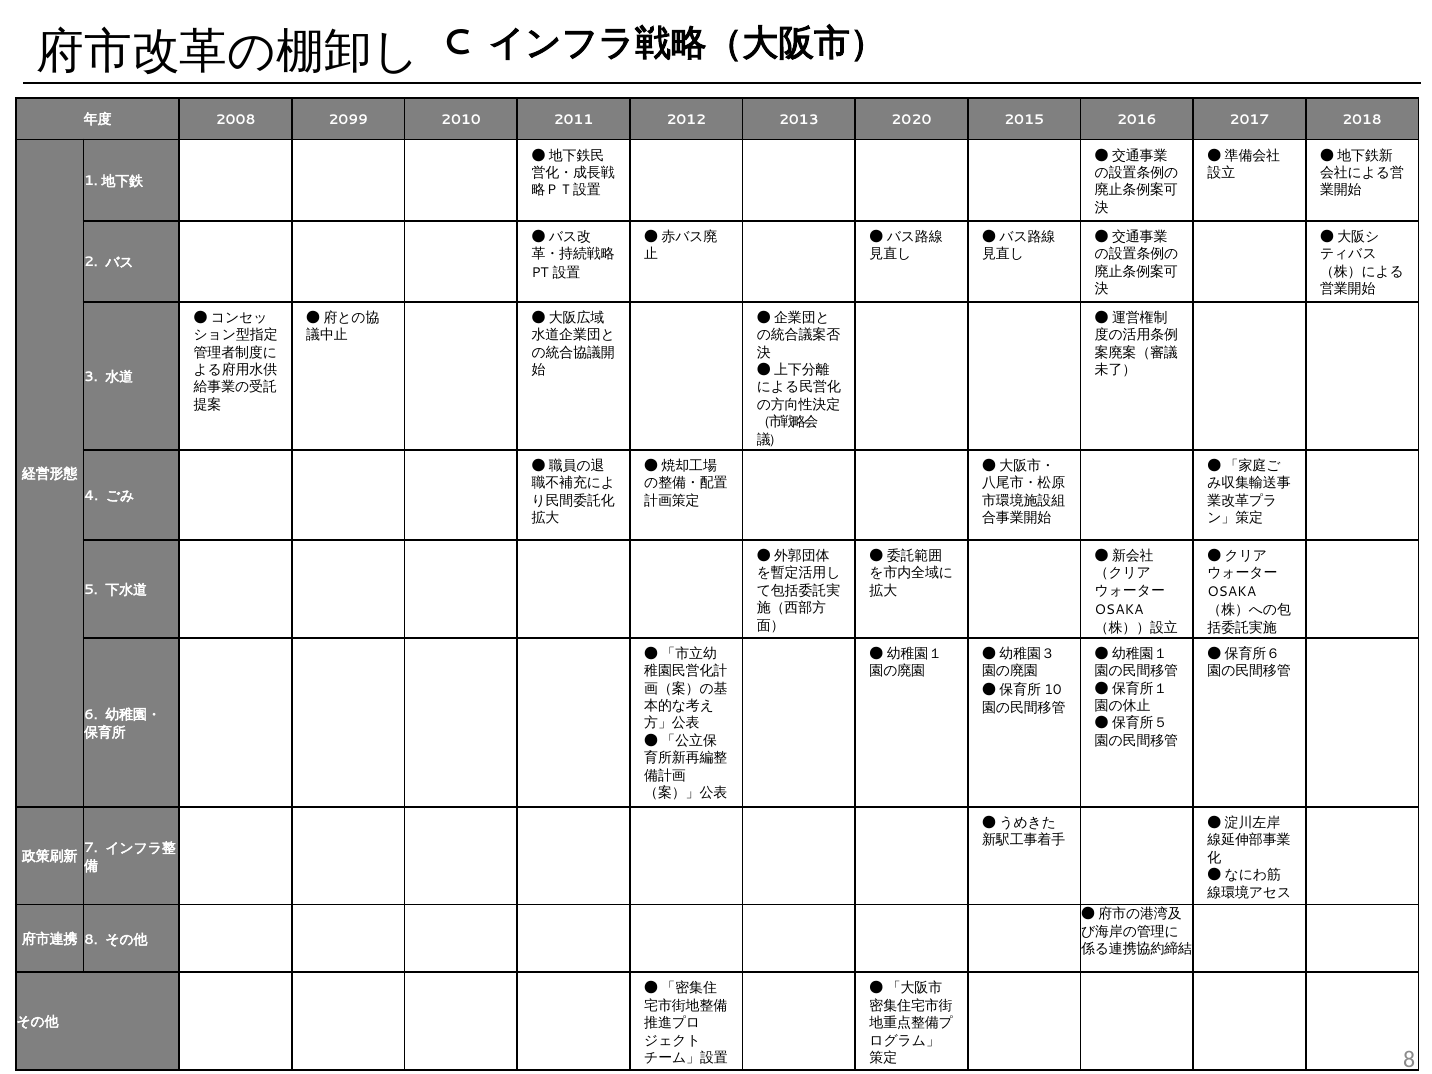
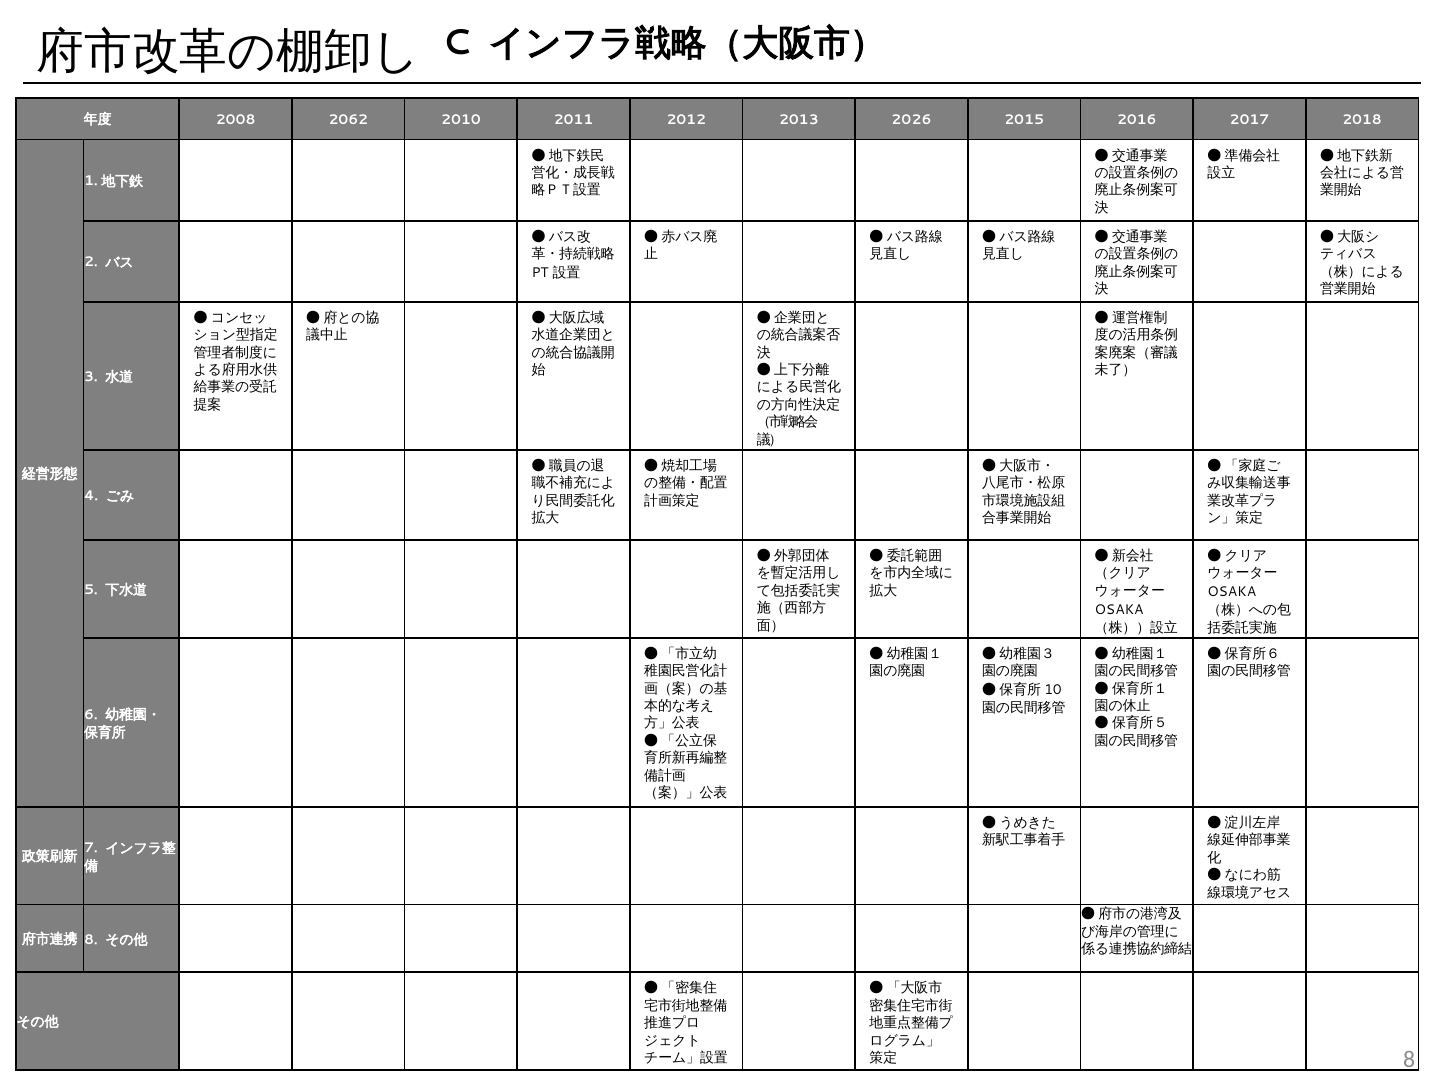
2099: 2099 -> 2062 (348, 120)
2020: 2020 -> 2026 (911, 120)
